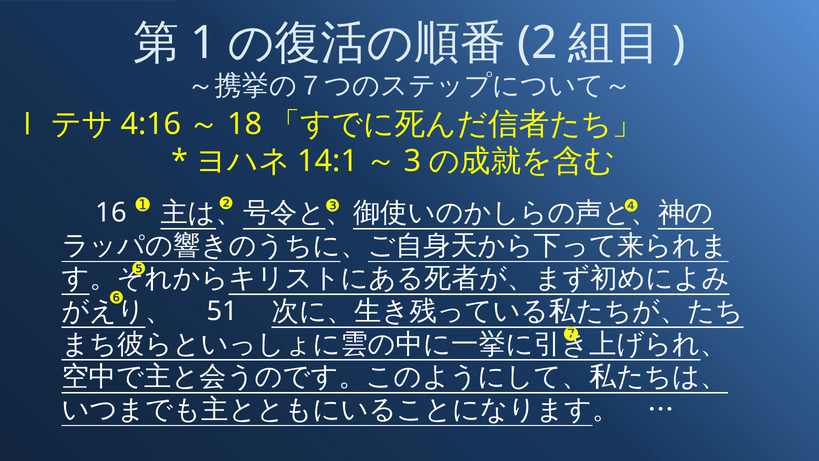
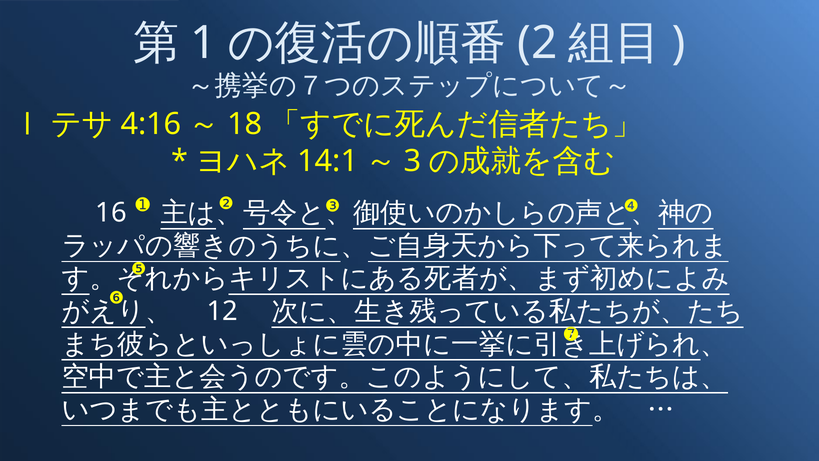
51: 51 -> 12 (222, 311)
